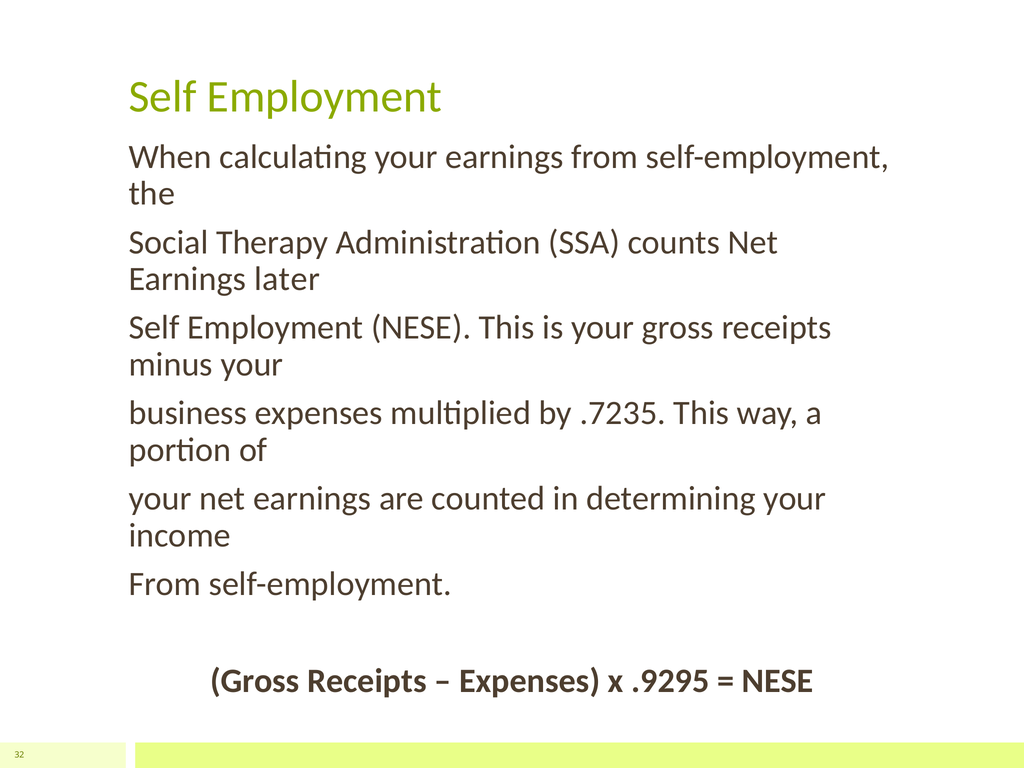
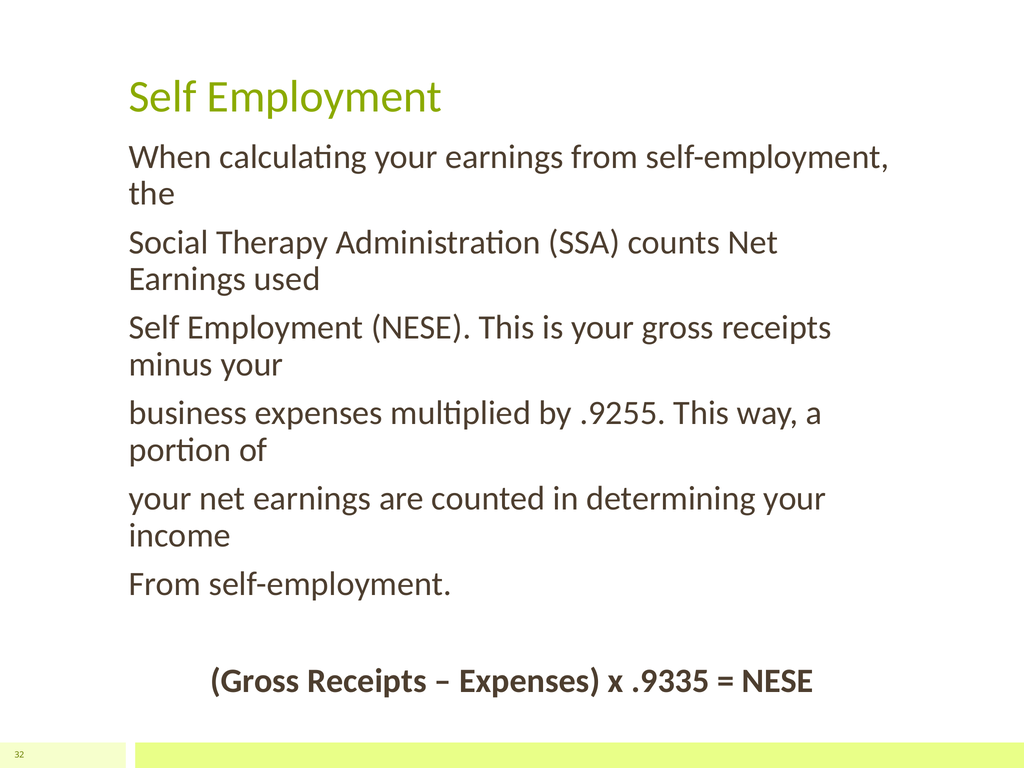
later: later -> used (287, 279)
.7235: .7235 -> .9255 (623, 413)
.9295: .9295 -> .9335 (670, 681)
